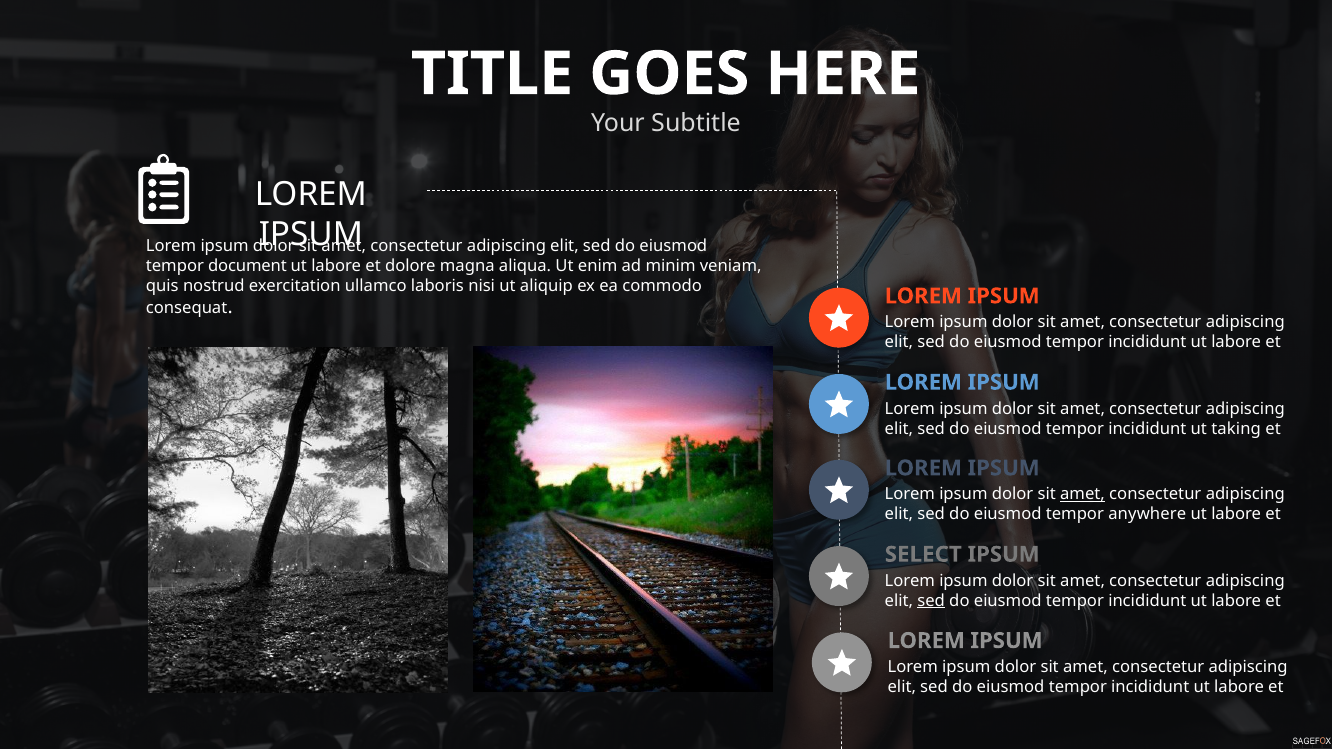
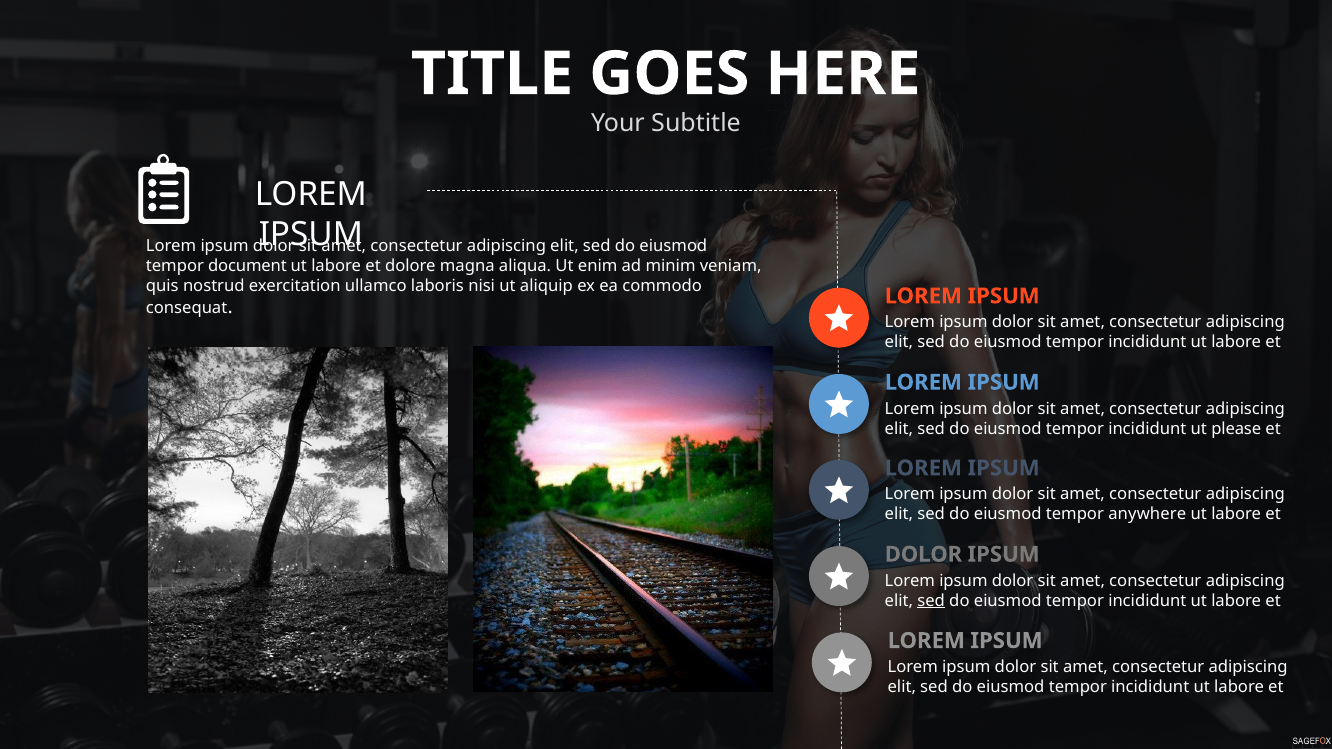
taking: taking -> please (1236, 429)
amet underline: present -> none (1083, 495)
SELECT: SELECT -> DOLOR (923, 555)
